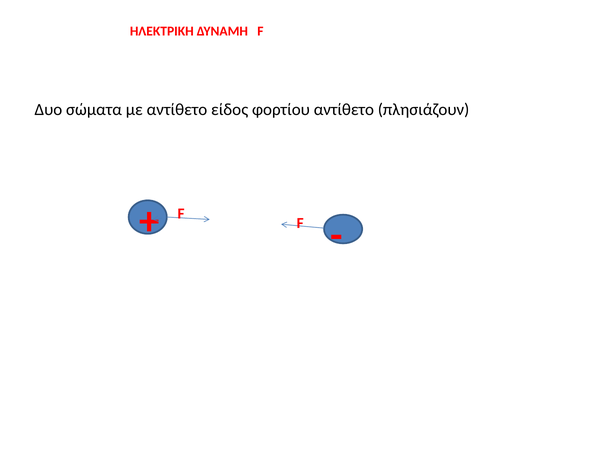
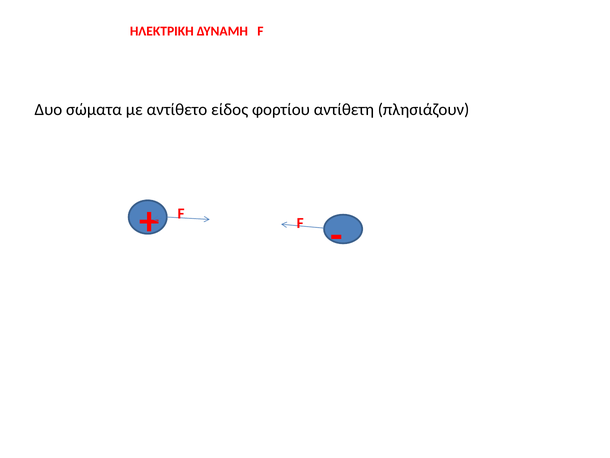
φορτίου αντίθετο: αντίθετο -> αντίθετη (344, 110)
